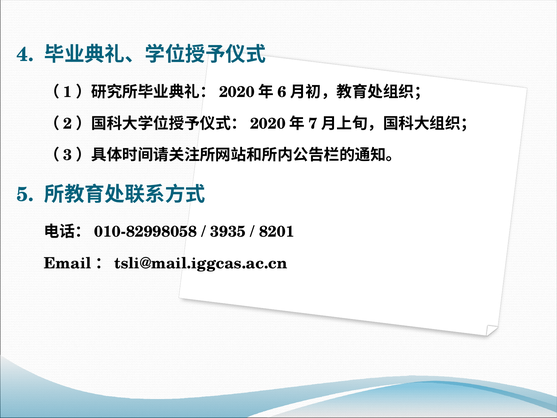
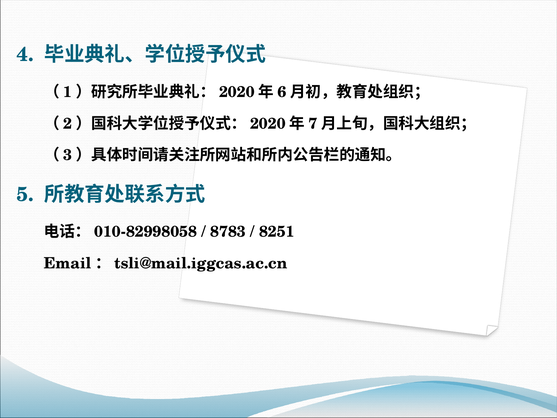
3935: 3935 -> 8783 (228, 232)
8201: 8201 -> 8251 (277, 232)
